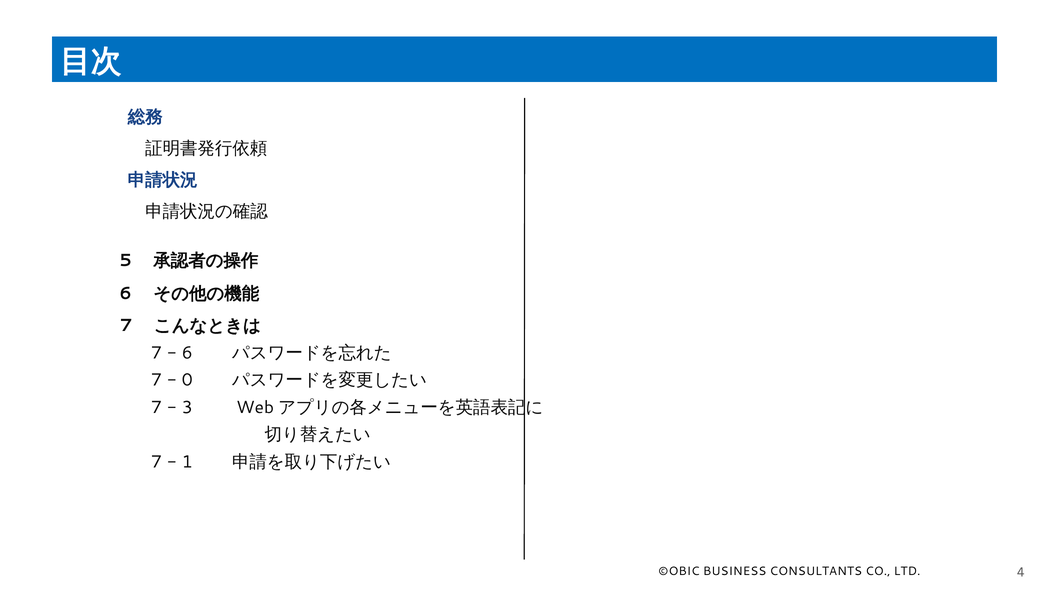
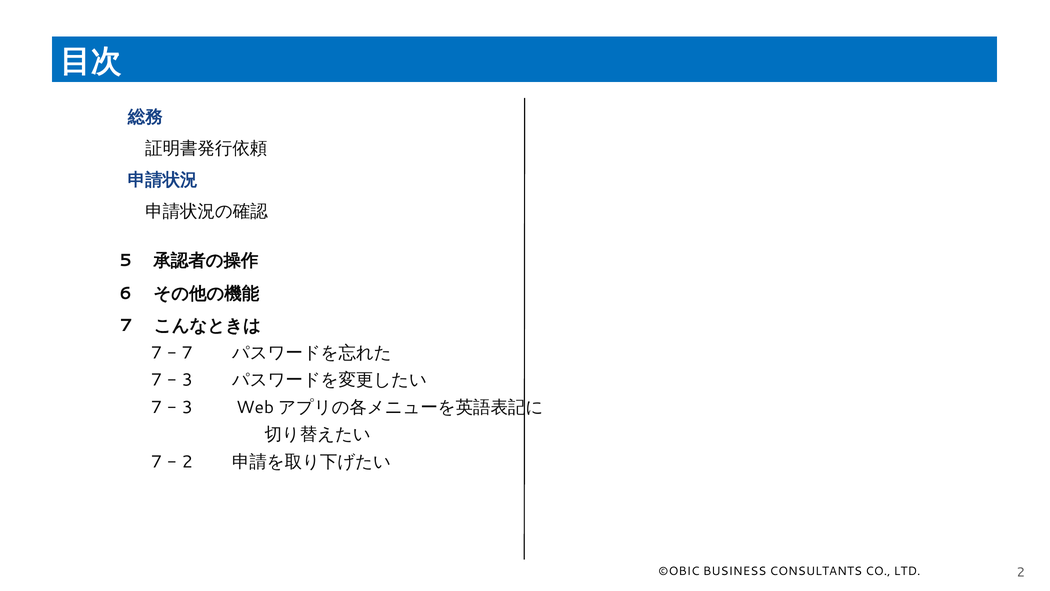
6: 6 -> 7 (187, 353)
0: 0 -> 3 (187, 380)
1: 1 -> 2 (187, 462)
LTD 4: 4 -> 2 (1021, 572)
